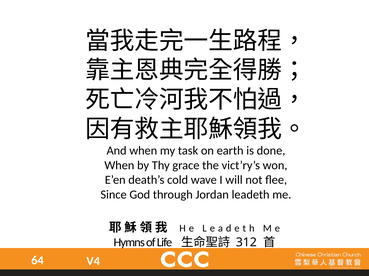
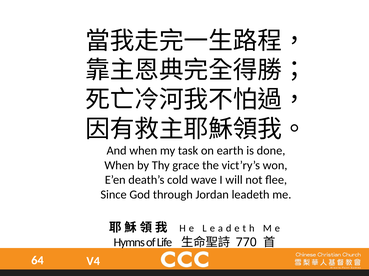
312: 312 -> 770 (246, 243)
